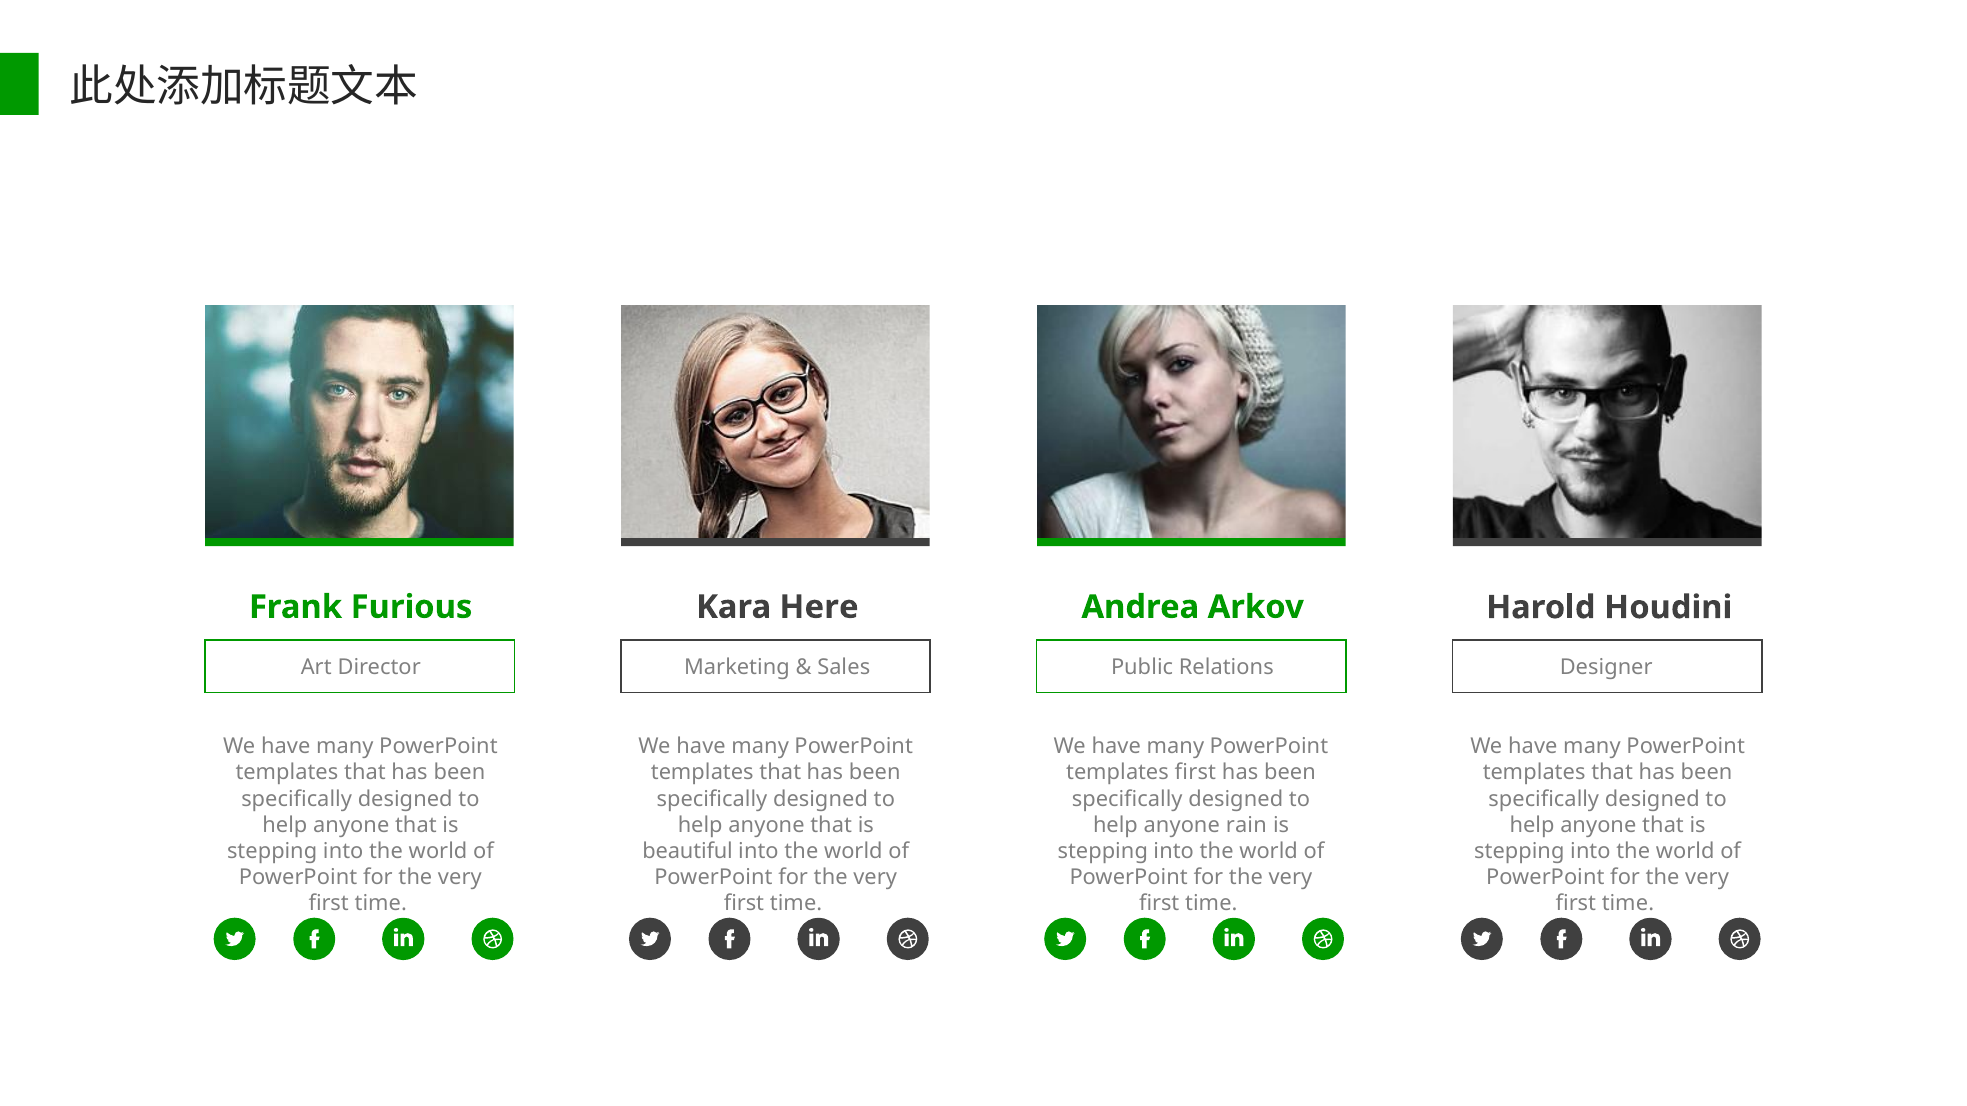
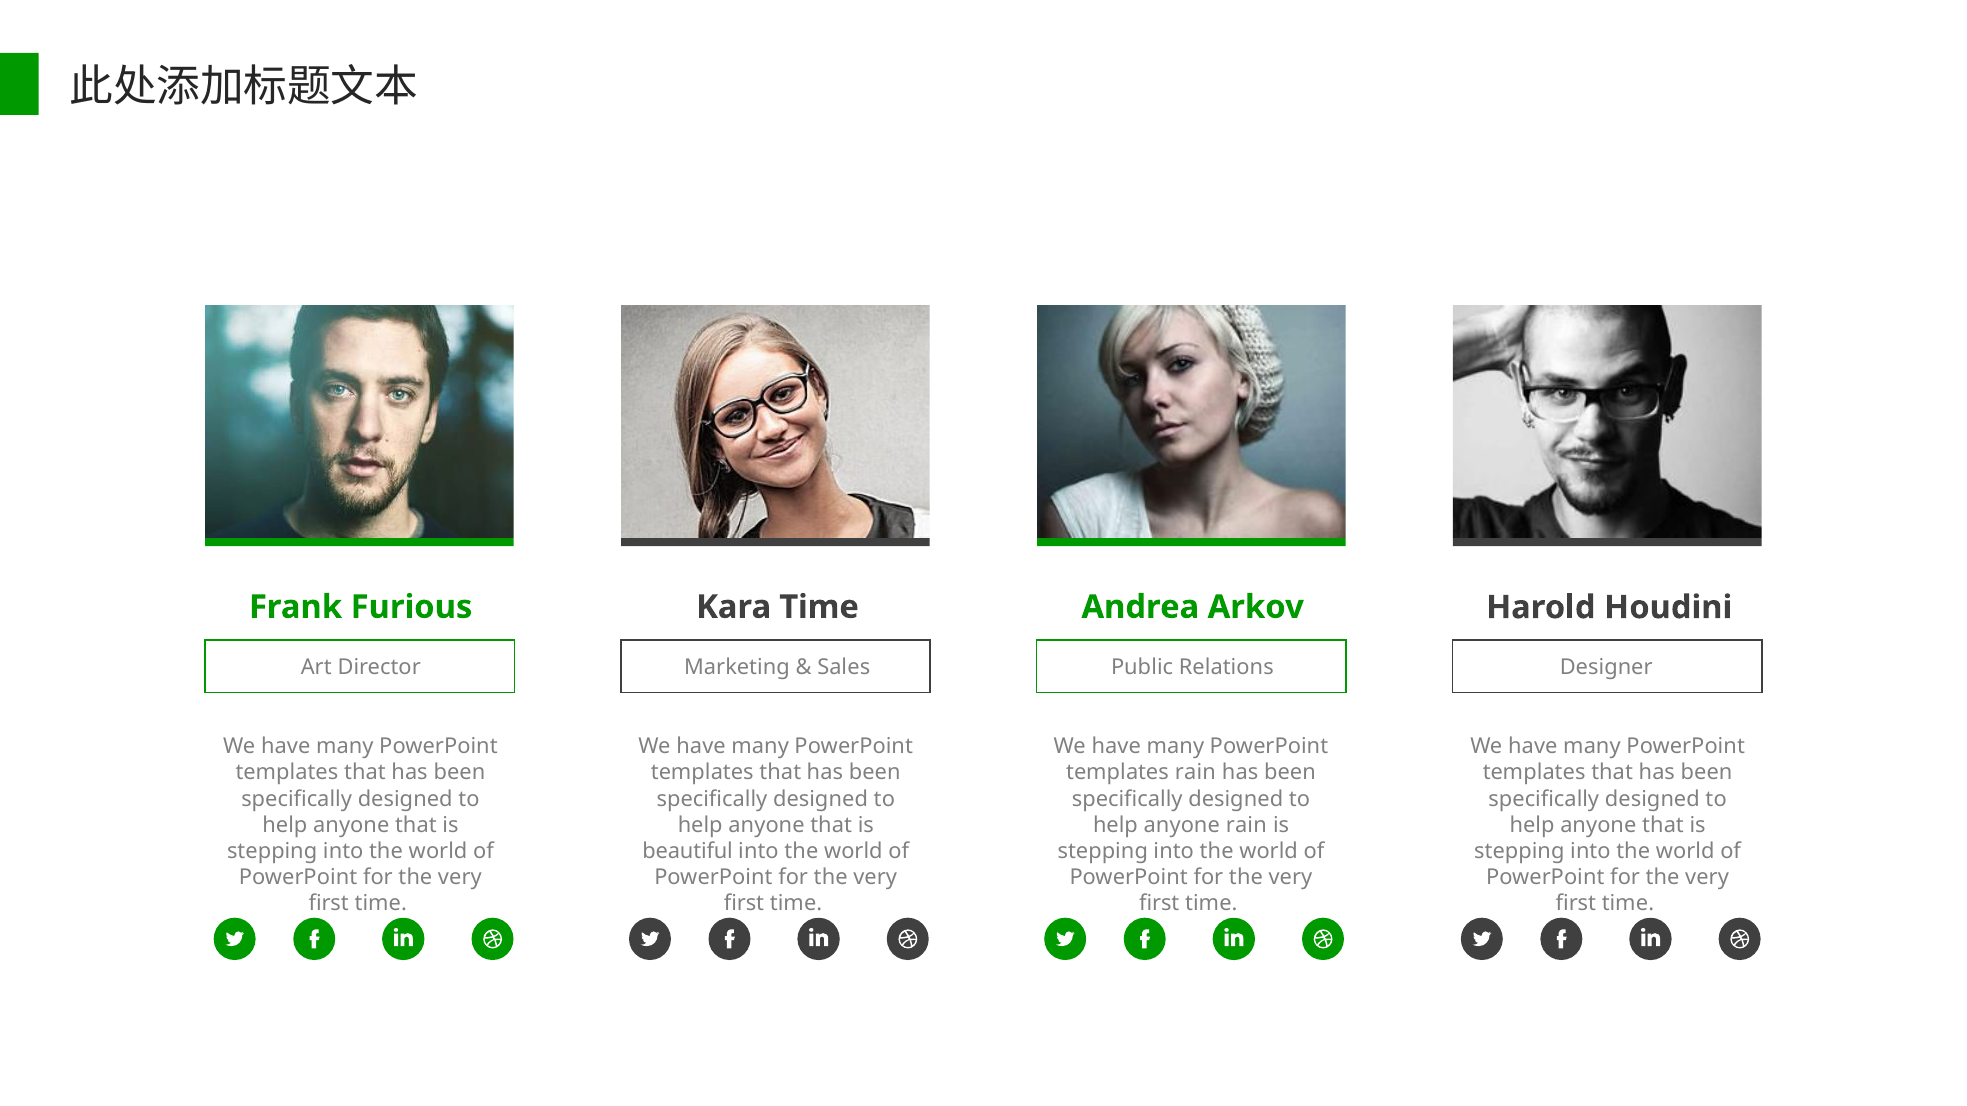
Kara Here: Here -> Time (819, 607)
templates first: first -> rain (1195, 773)
